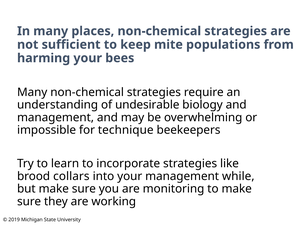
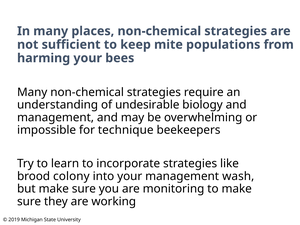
collars: collars -> colony (71, 176)
while: while -> wash (238, 176)
